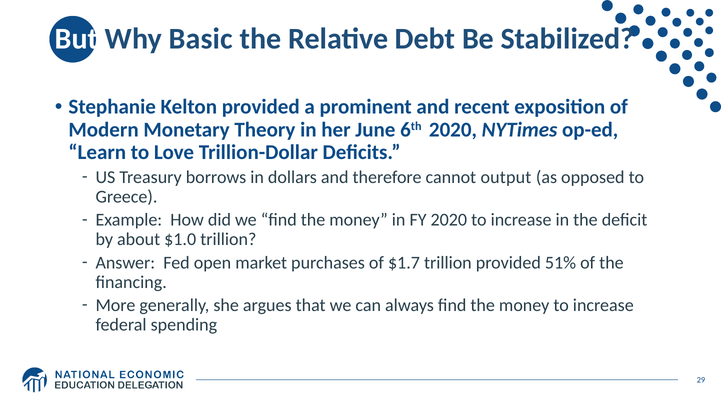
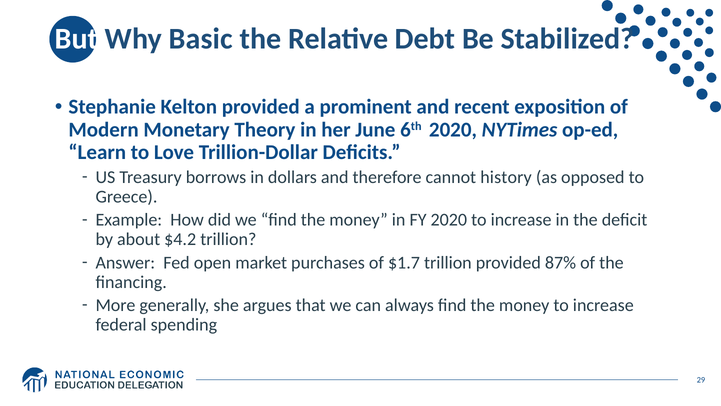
output: output -> history (506, 177)
$1.0: $1.0 -> $4.2 (180, 239)
51%: 51% -> 87% (560, 262)
